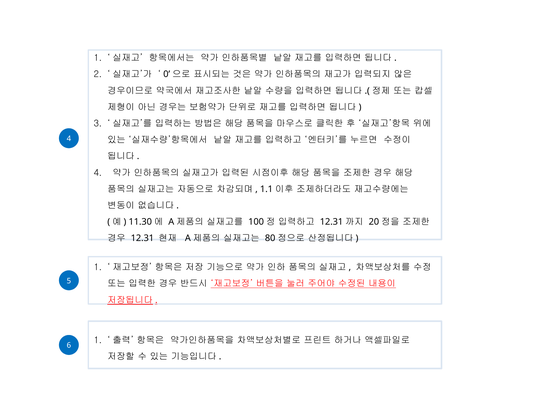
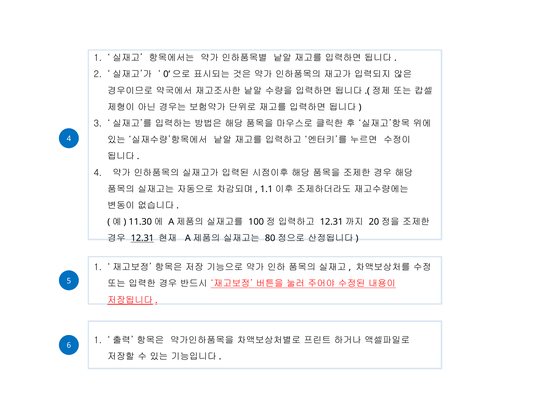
12.31 underline: none -> present (142, 238)
